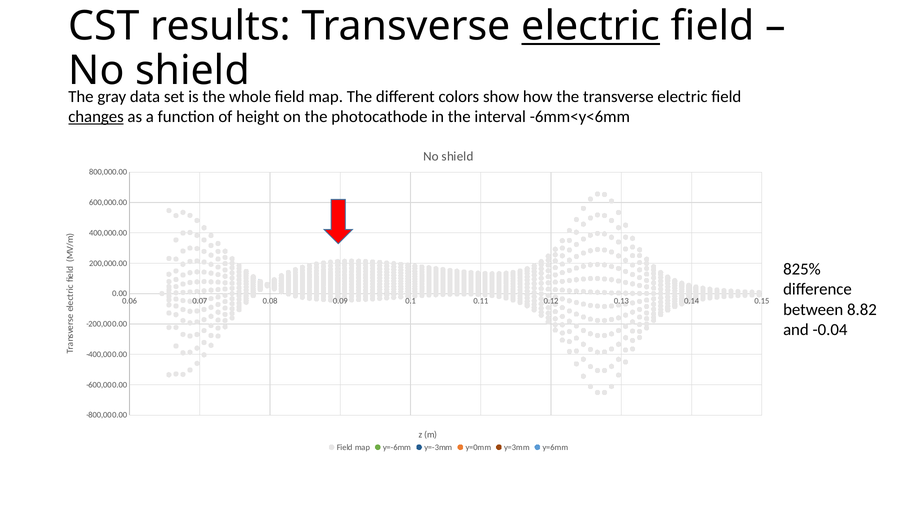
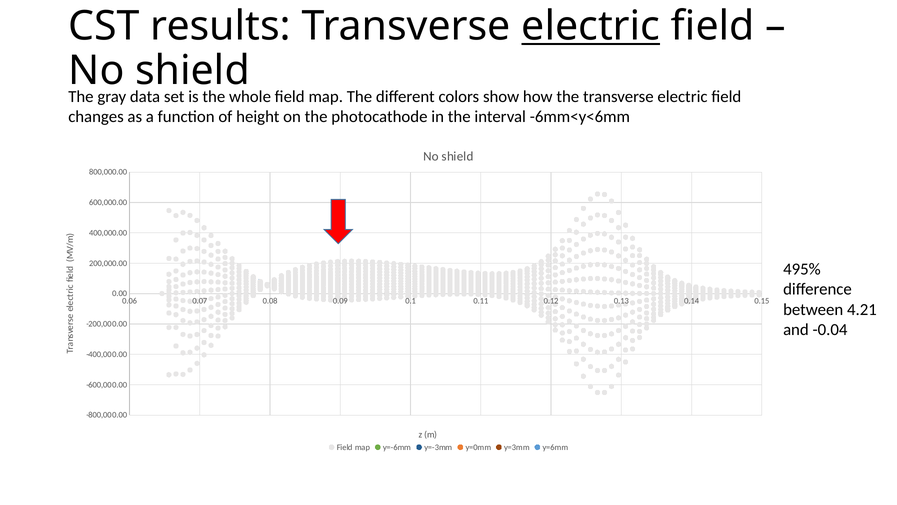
changes underline: present -> none (96, 117)
825%: 825% -> 495% (802, 269)
8.82: 8.82 -> 4.21 (862, 309)
